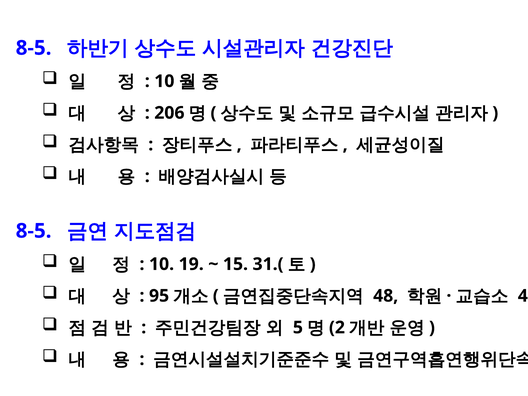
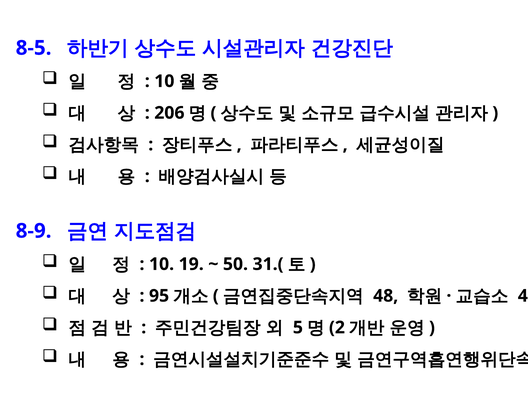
8-5: 8-5 -> 8-9 (34, 231)
15: 15 -> 50 (235, 264)
